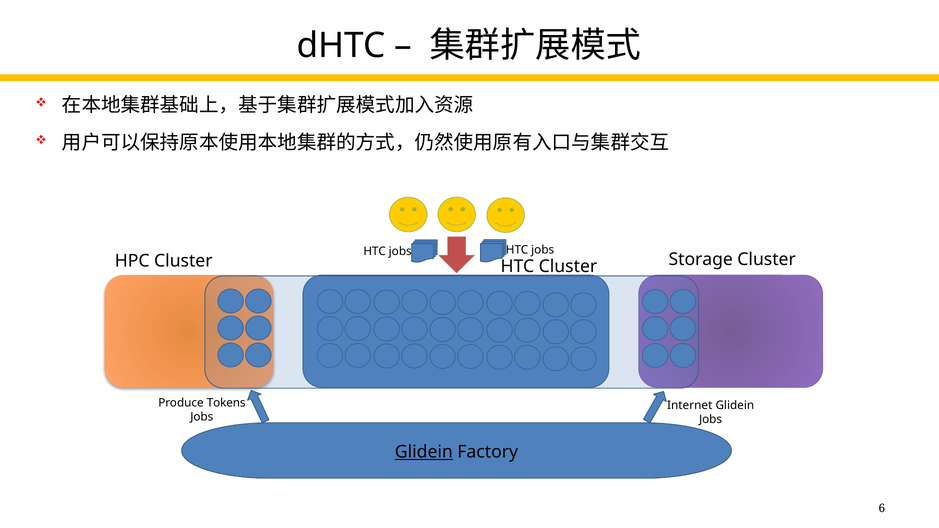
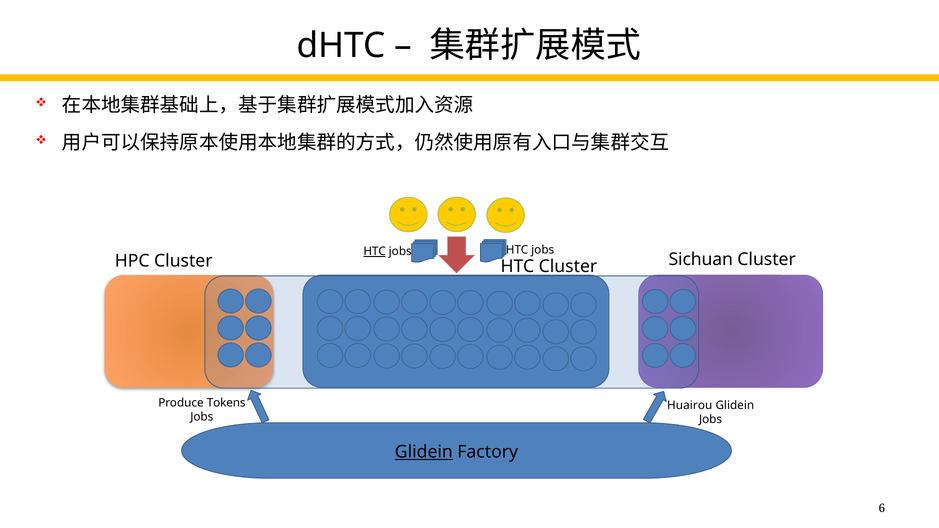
HTC underline: none -> present (375, 251)
Storage: Storage -> Sichuan (701, 260)
Internet: Internet -> Huairou (690, 405)
